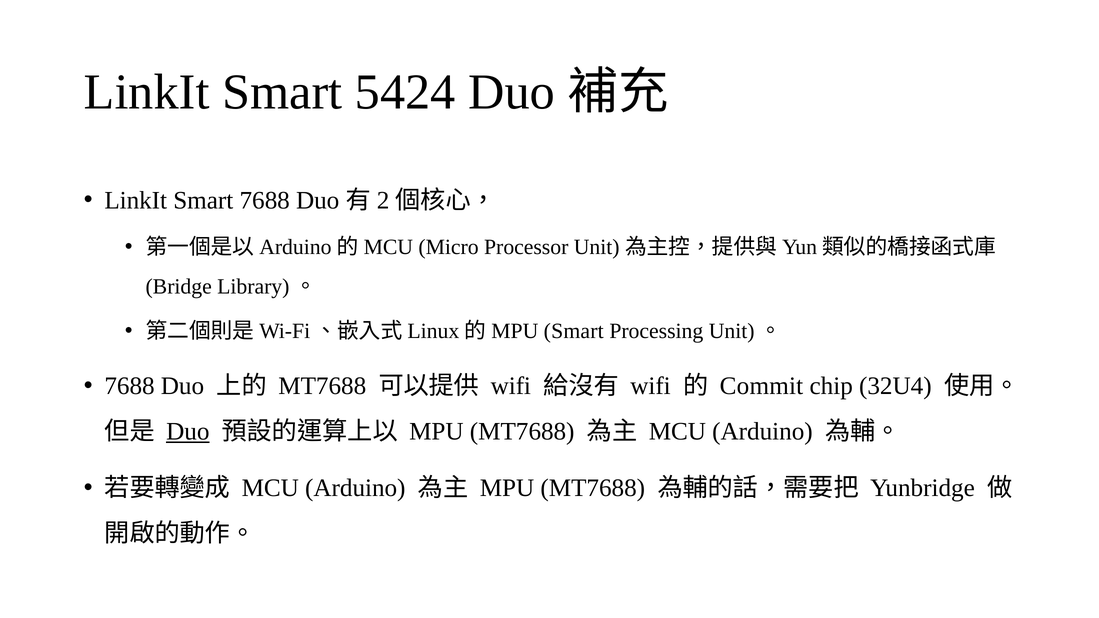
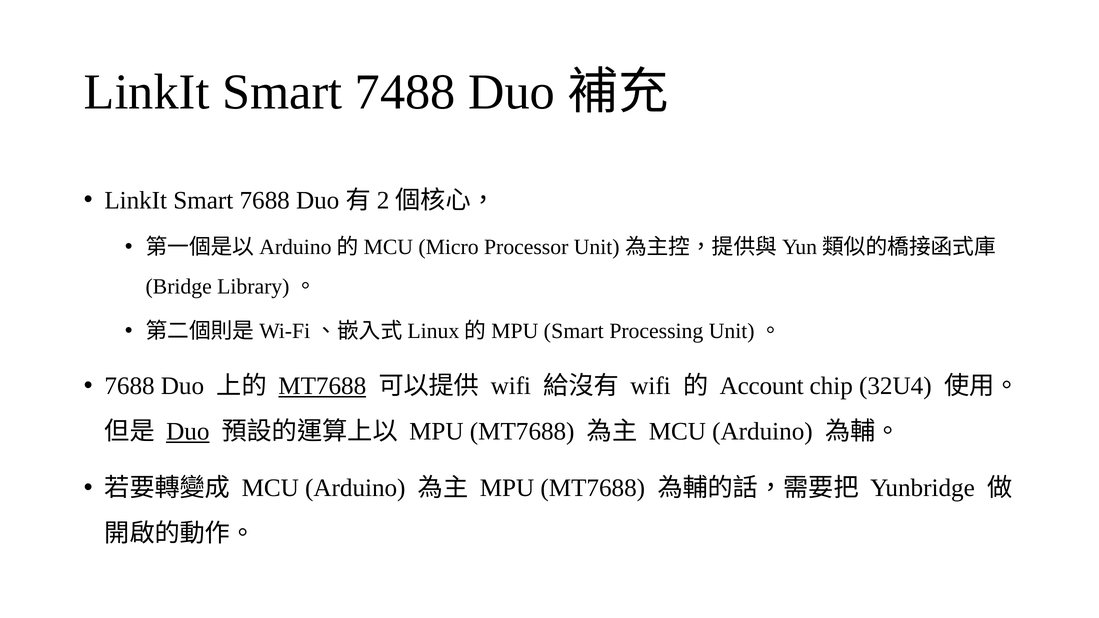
5424: 5424 -> 7488 (405, 92)
MT7688 underline: none -> present (322, 386)
Commit: Commit -> Account (762, 386)
